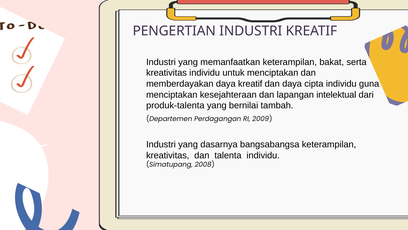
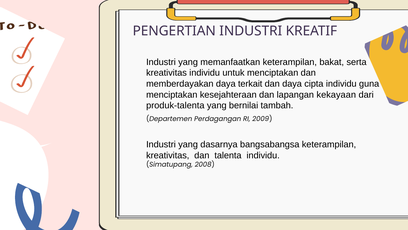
daya kreatif: kreatif -> terkait (250, 84)
intelektual: intelektual -> kekayaan (336, 95)
